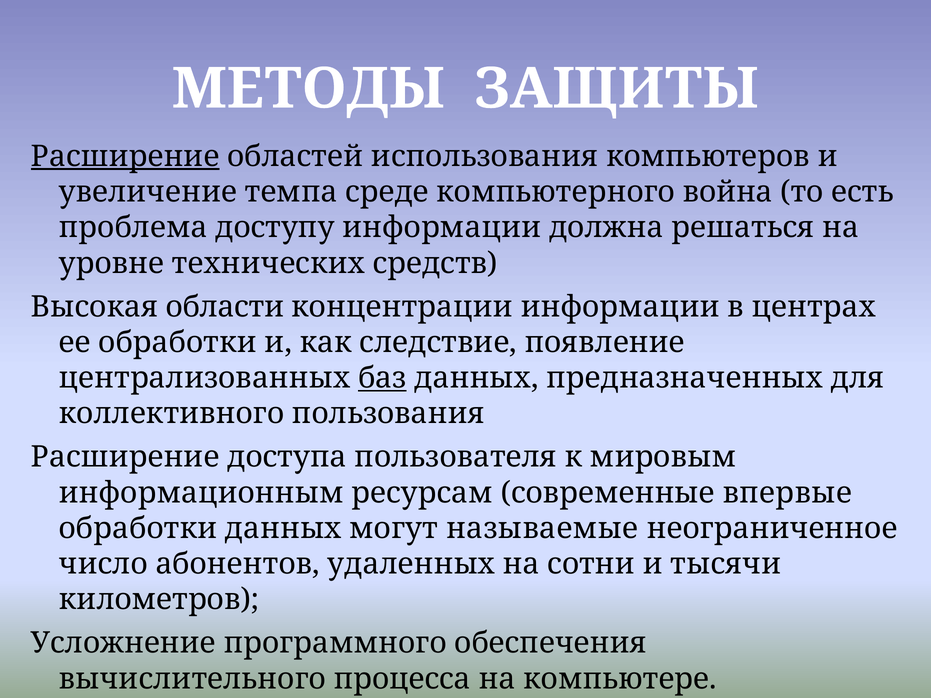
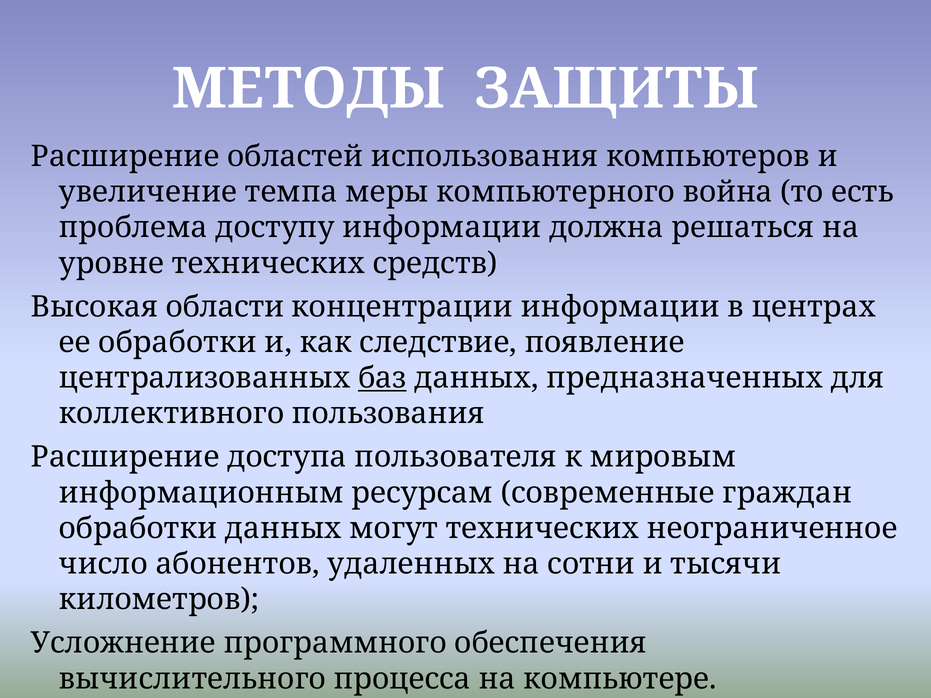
Расширение underline: present -> none (125, 156)
среде: среде -> меры (387, 192)
впервые: впервые -> граждан (787, 493)
могут называемые: называемые -> технических (542, 529)
